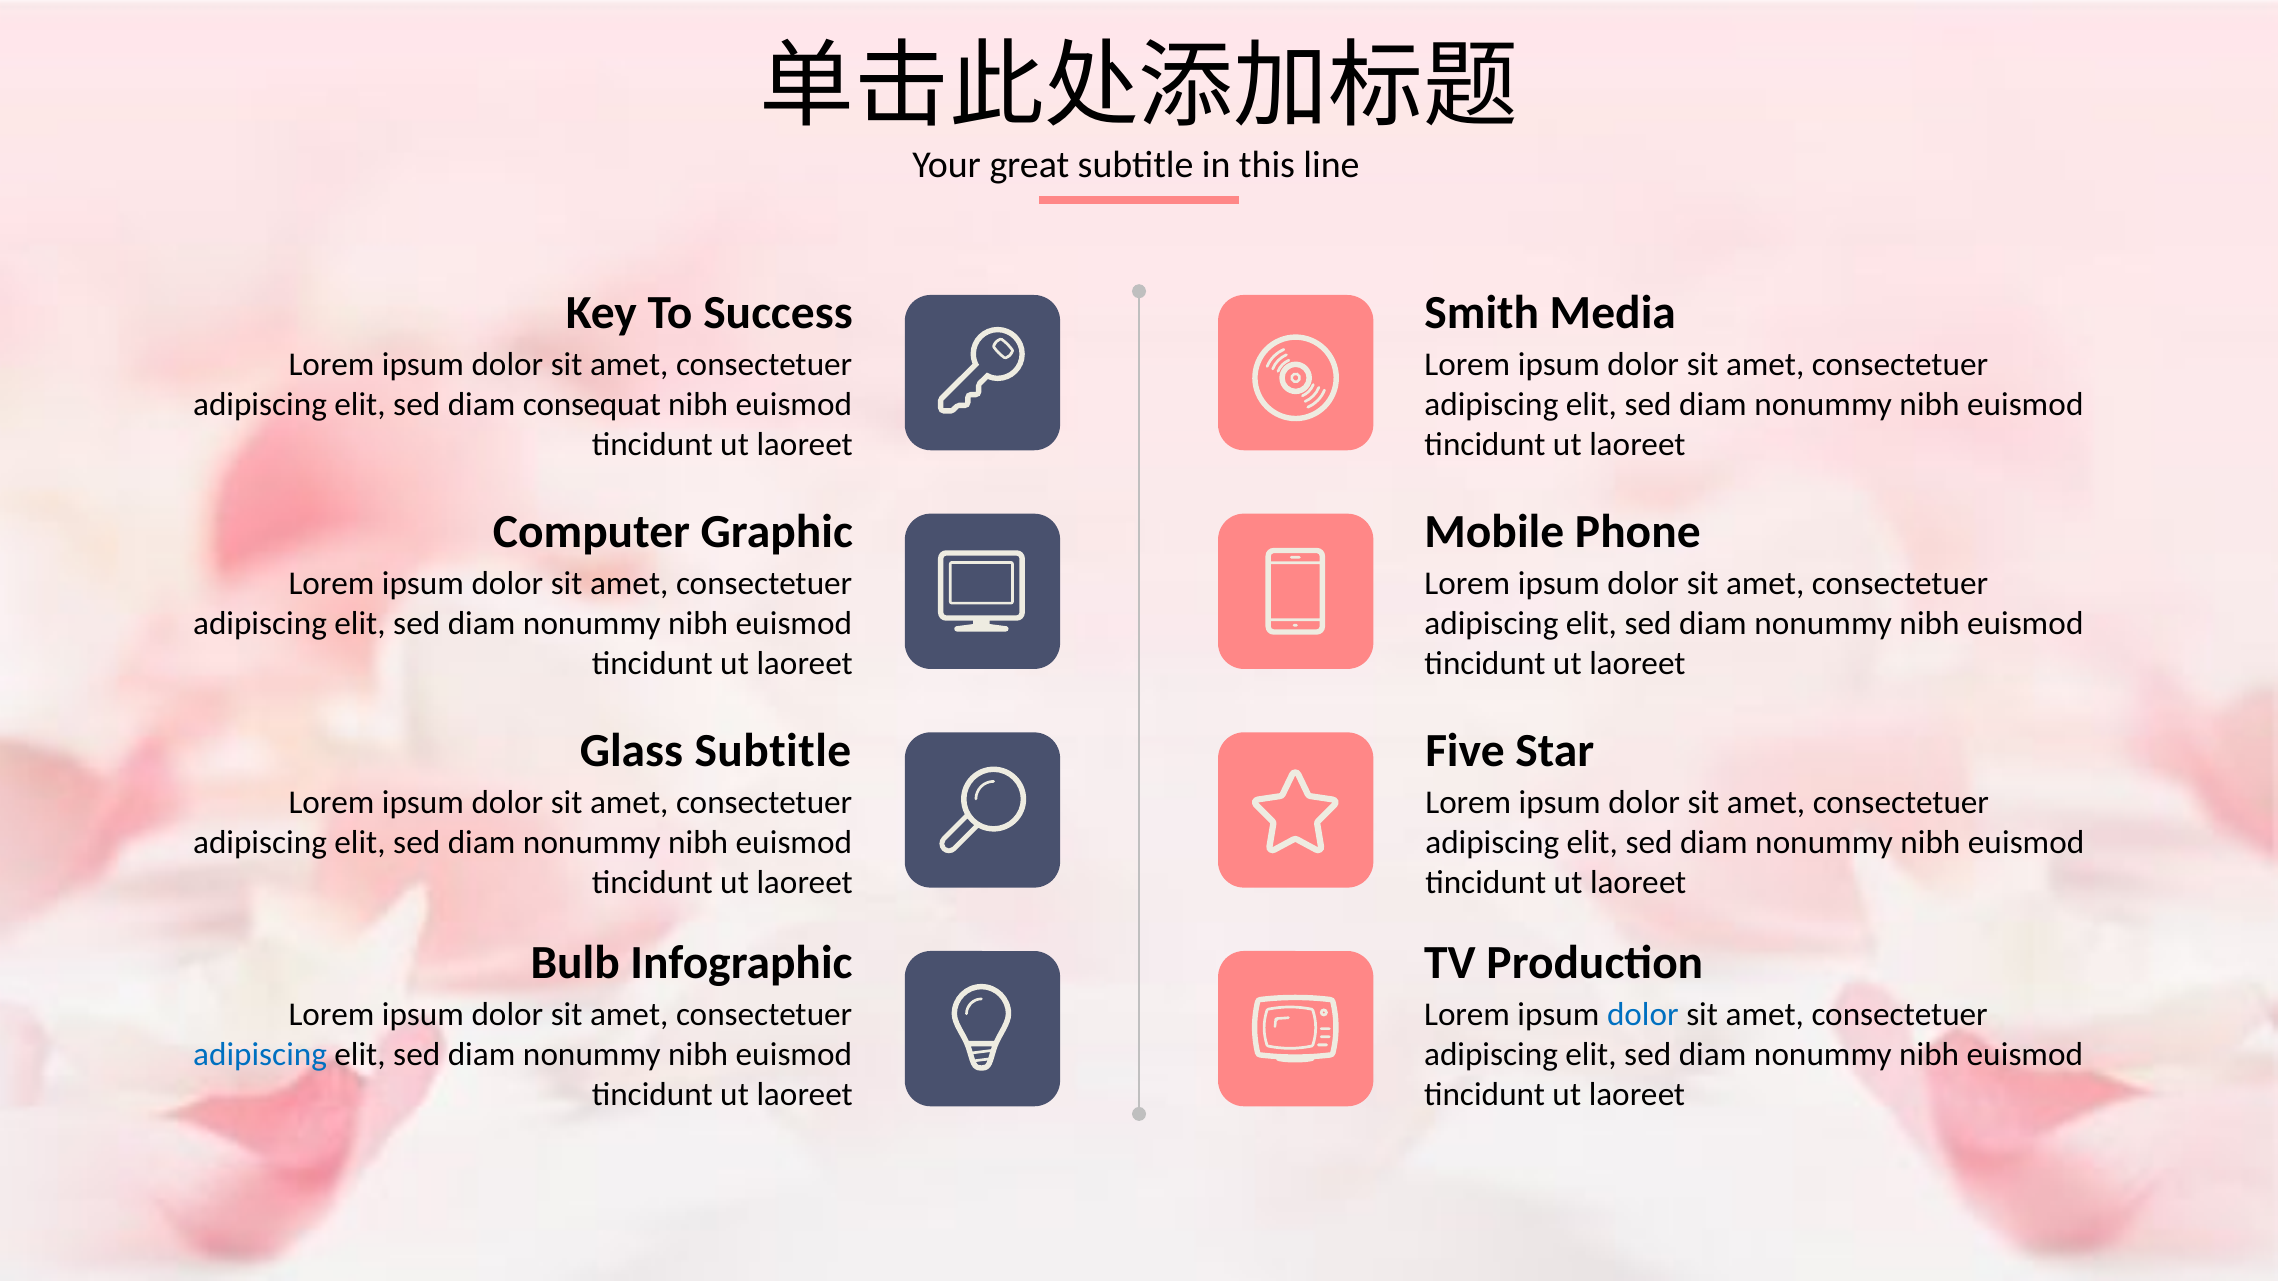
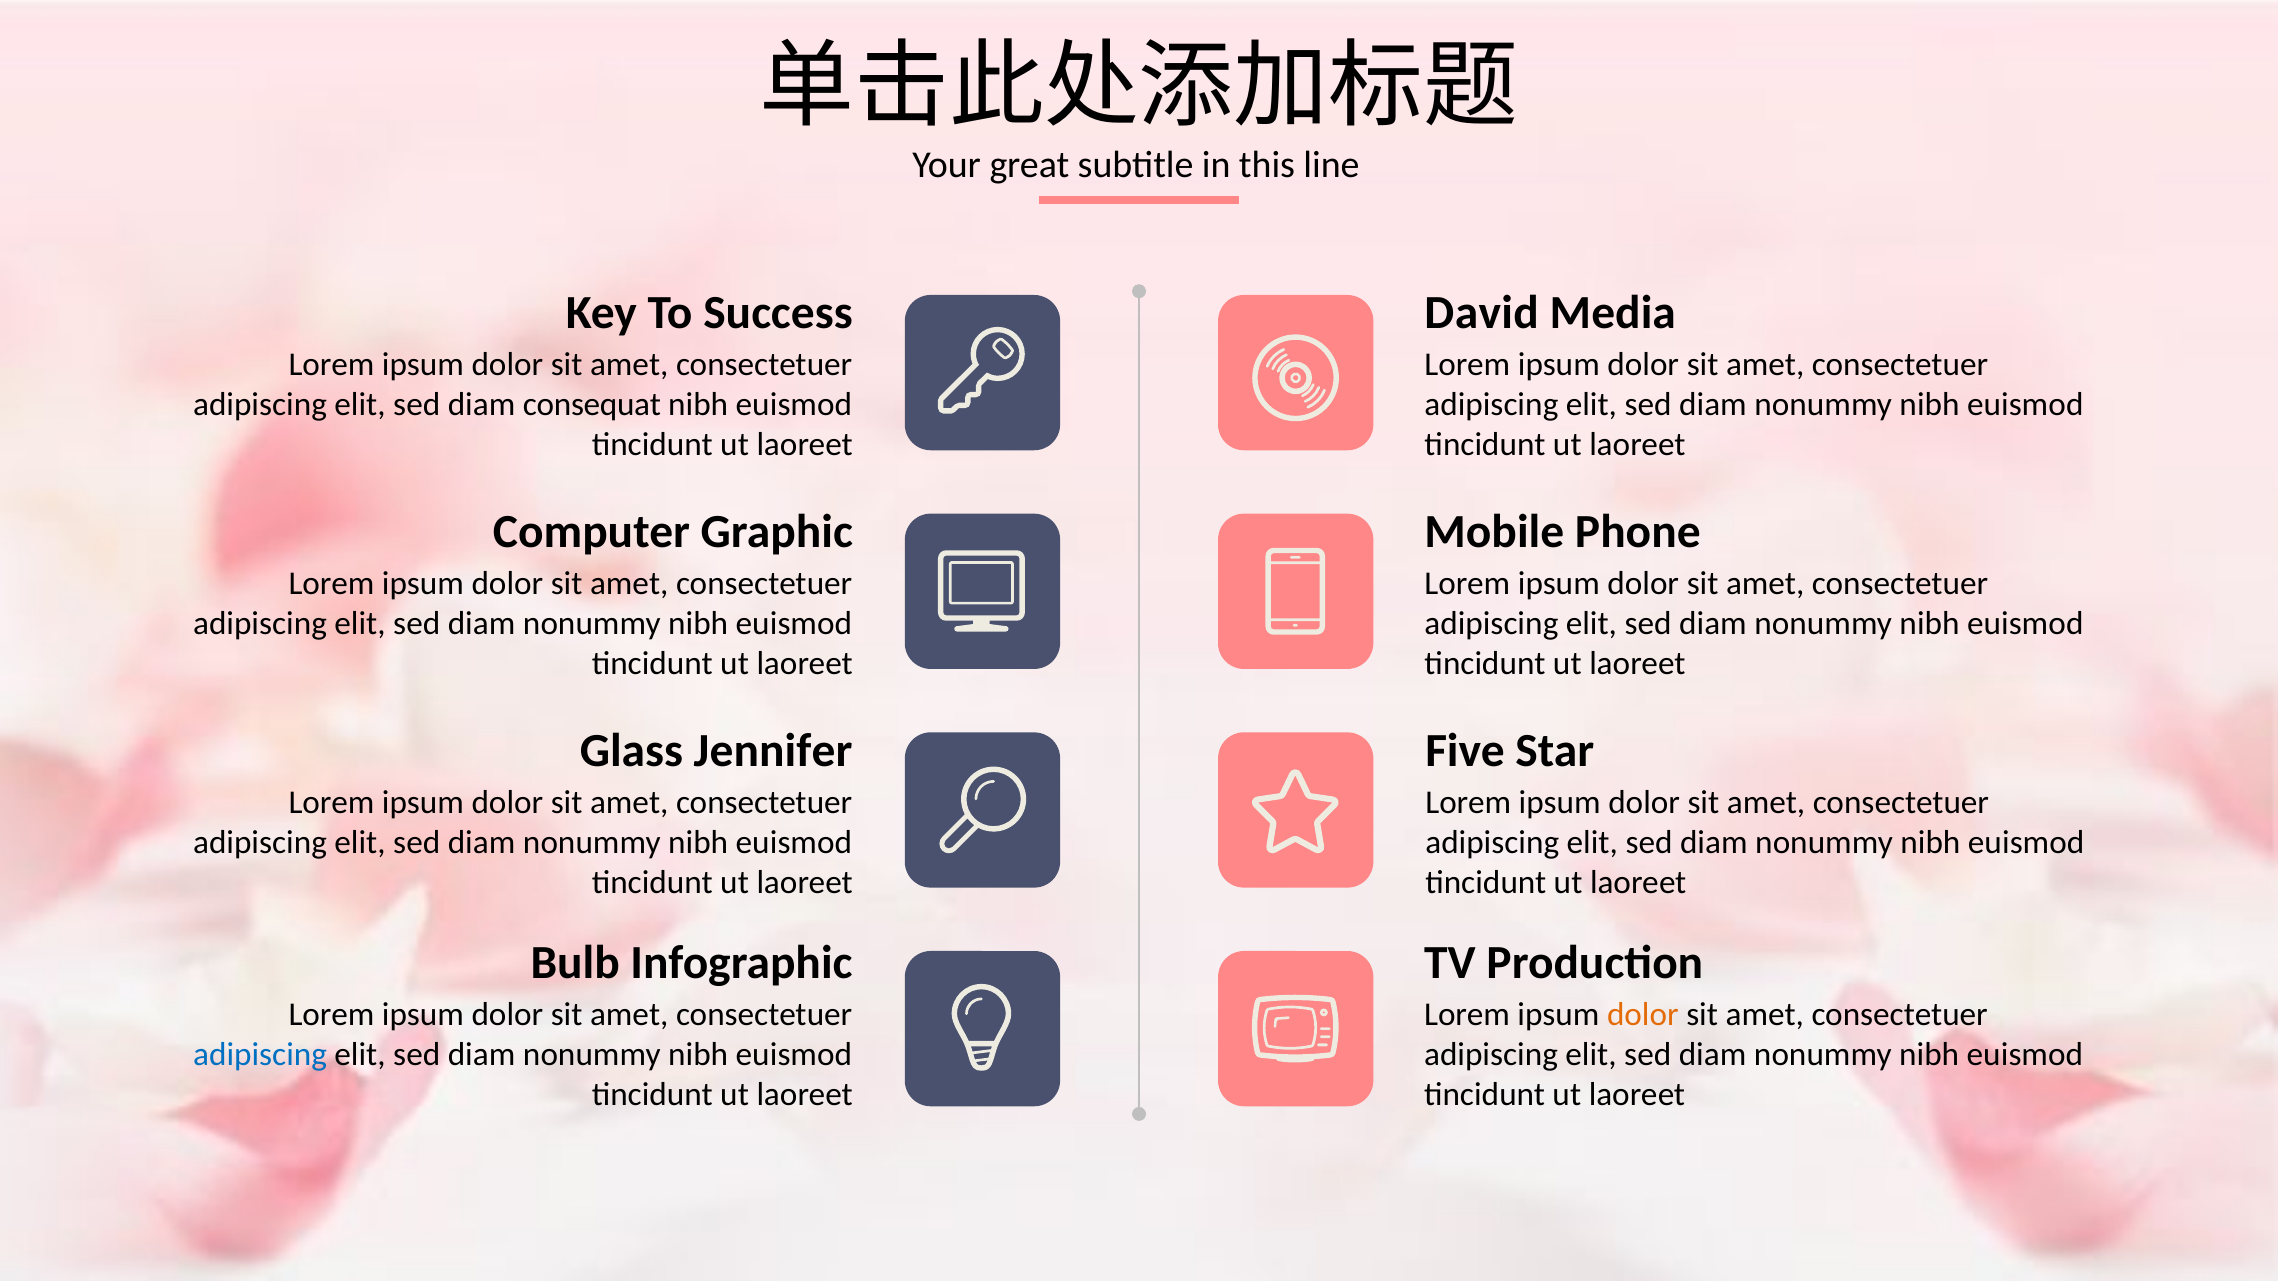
Smith: Smith -> David (1482, 313)
Glass Subtitle: Subtitle -> Jennifer (773, 751)
dolor colour: blue -> orange (1643, 1015)
